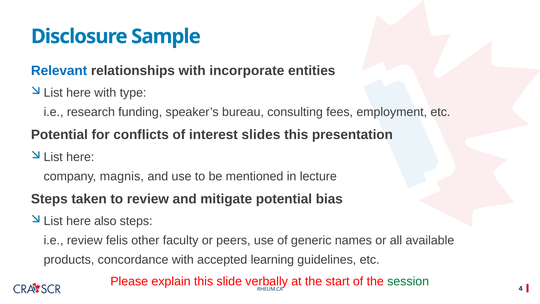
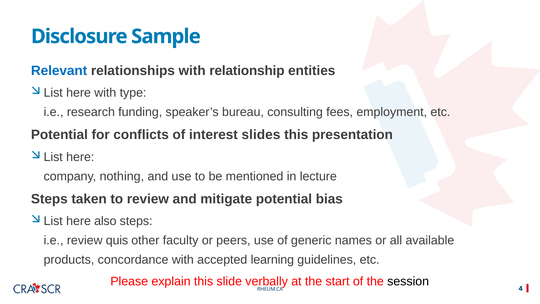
incorporate: incorporate -> relationship (247, 71)
magnis: magnis -> nothing (122, 176)
felis: felis -> quis (117, 240)
session colour: green -> black (408, 281)
